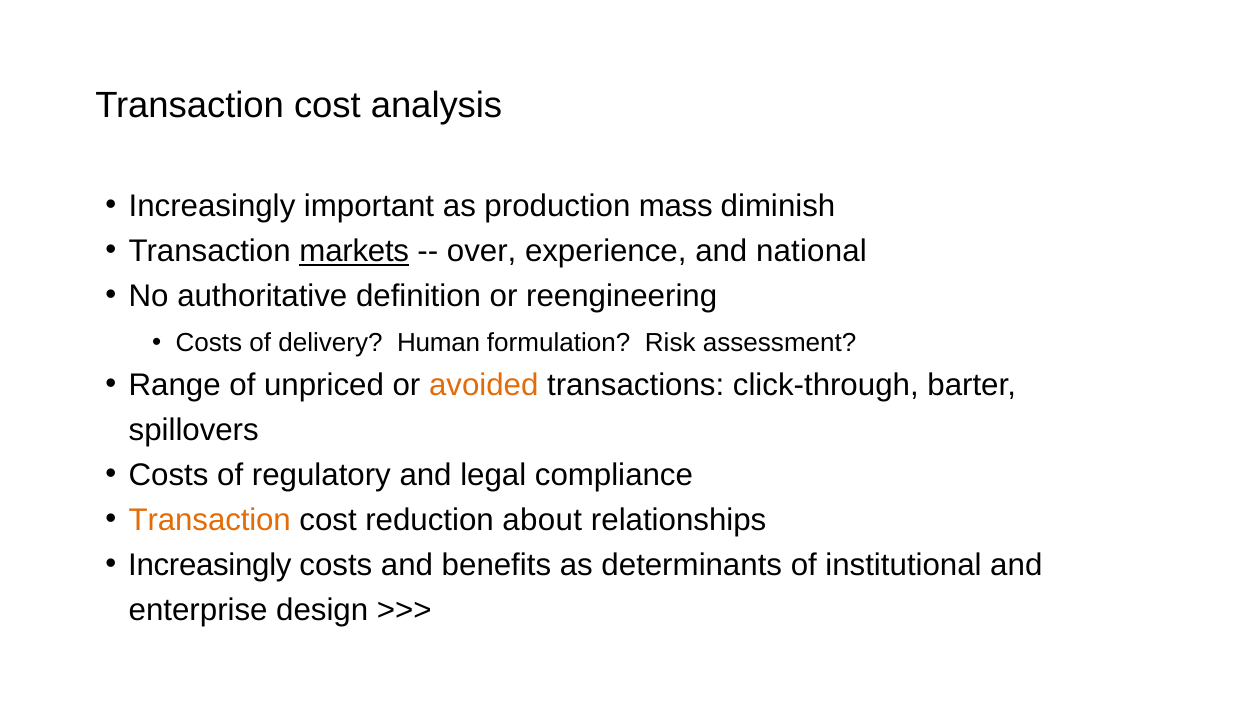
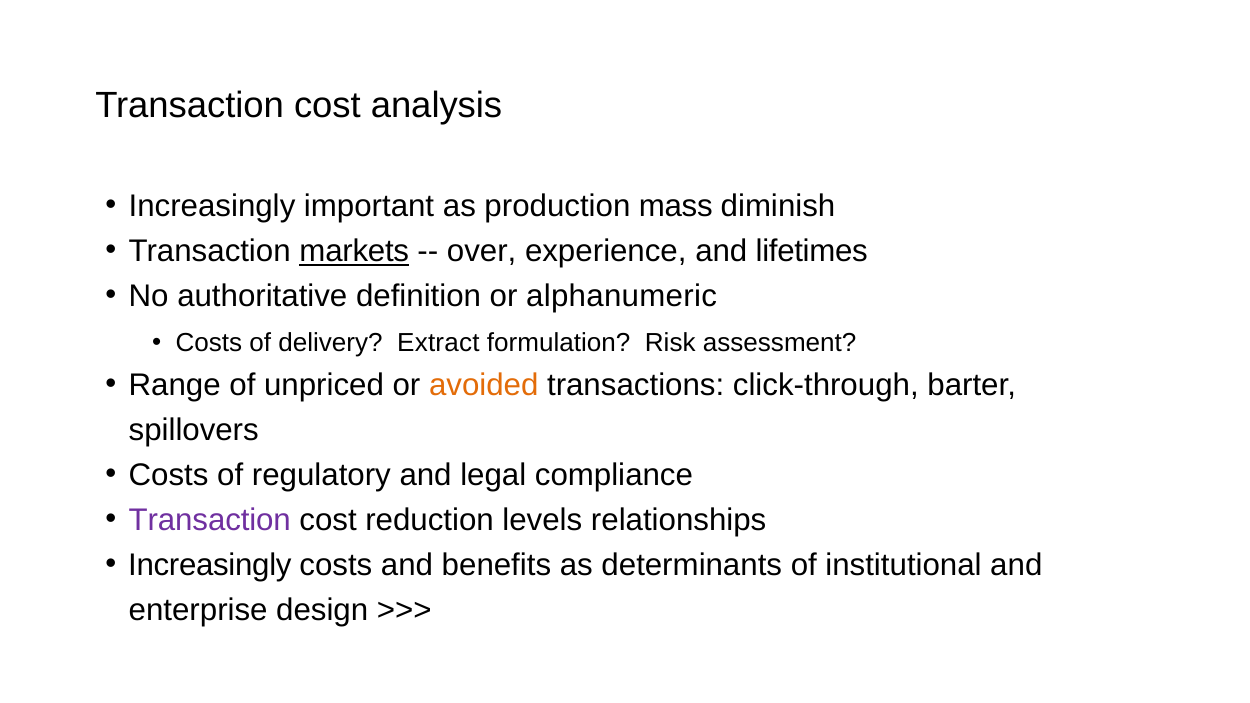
national: national -> lifetimes (812, 251)
reengineering: reengineering -> alphanumeric (622, 296)
Human: Human -> Extract (438, 343)
Transaction colour: orange -> purple (210, 520)
about: about -> levels (542, 520)
